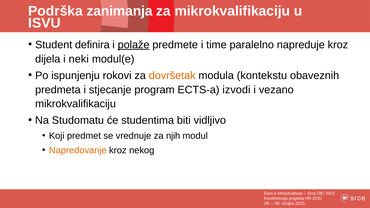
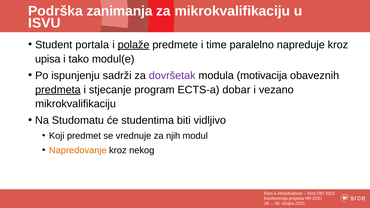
definira: definira -> portala (92, 45)
dijela: dijela -> upisa (48, 59)
neki: neki -> tako (79, 59)
rokovi: rokovi -> sadrži (117, 76)
dovršetak colour: orange -> purple (172, 76)
kontekstu: kontekstu -> motivacija (262, 76)
predmeta underline: none -> present (58, 90)
izvodi: izvodi -> dobar (236, 90)
